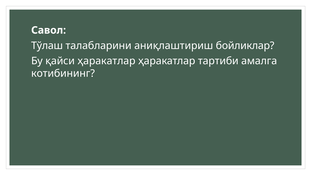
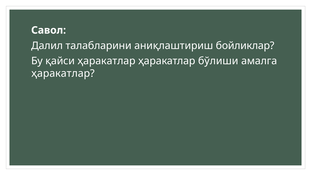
Тўлаш: Тўлаш -> Далил (47, 46)
тартиби: тартиби -> бўлиши (218, 61)
котибининг: котибининг -> ҳаракатлар (63, 73)
